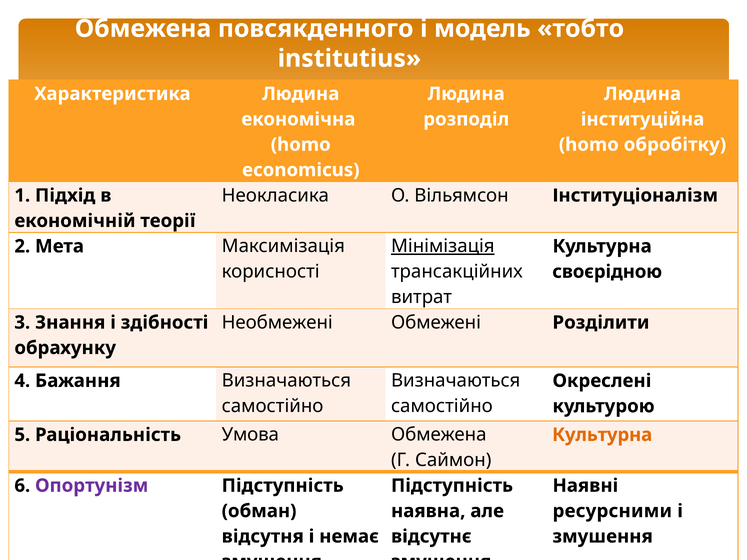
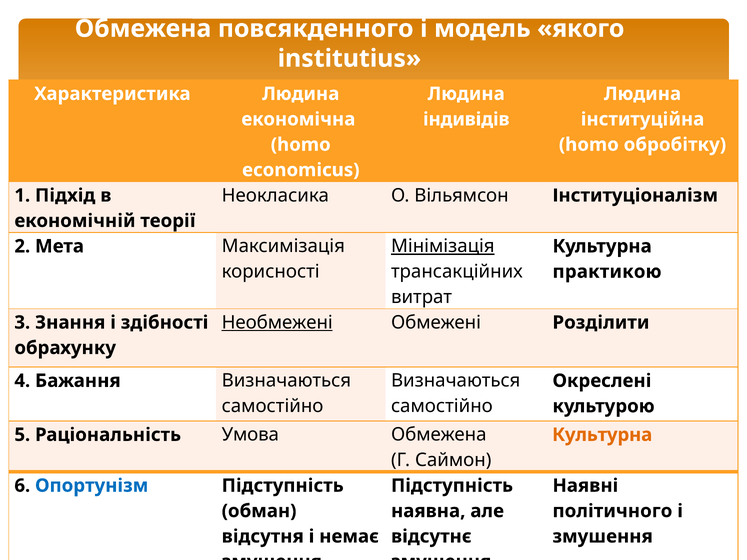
тобто: тобто -> якого (581, 29)
розподіл: розподіл -> індивідів (466, 119)
своєрідною: своєрідною -> практикою (607, 272)
Необмежені underline: none -> present (277, 323)
Опортунізм colour: purple -> blue (92, 486)
ресурсними: ресурсними -> політичного (612, 511)
